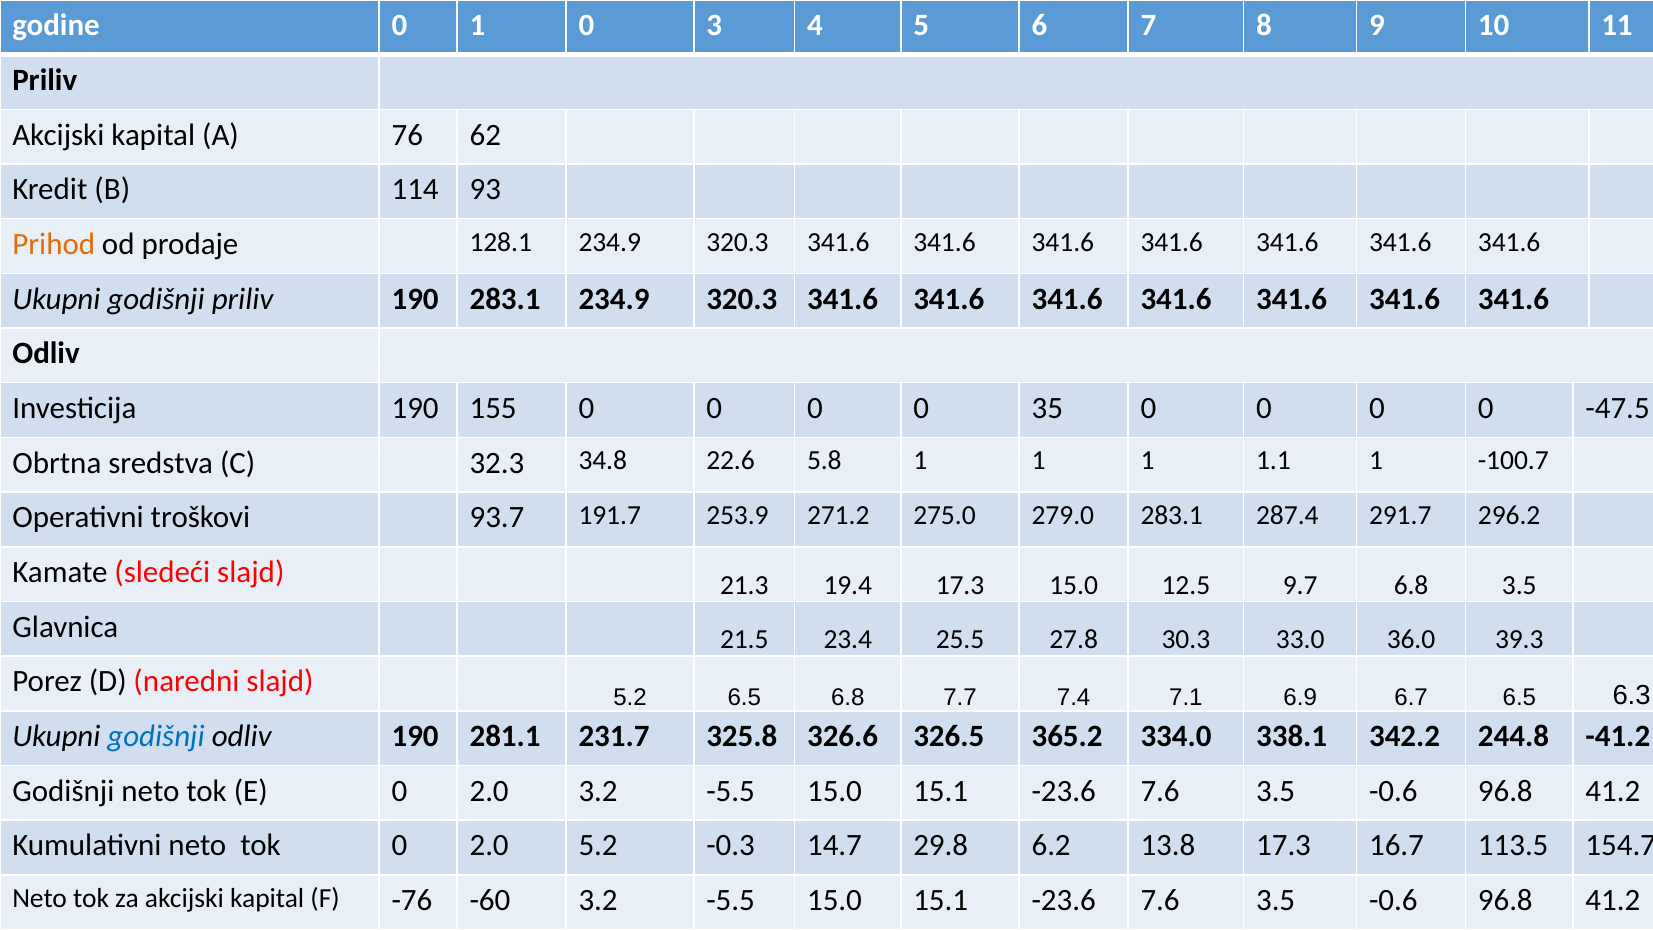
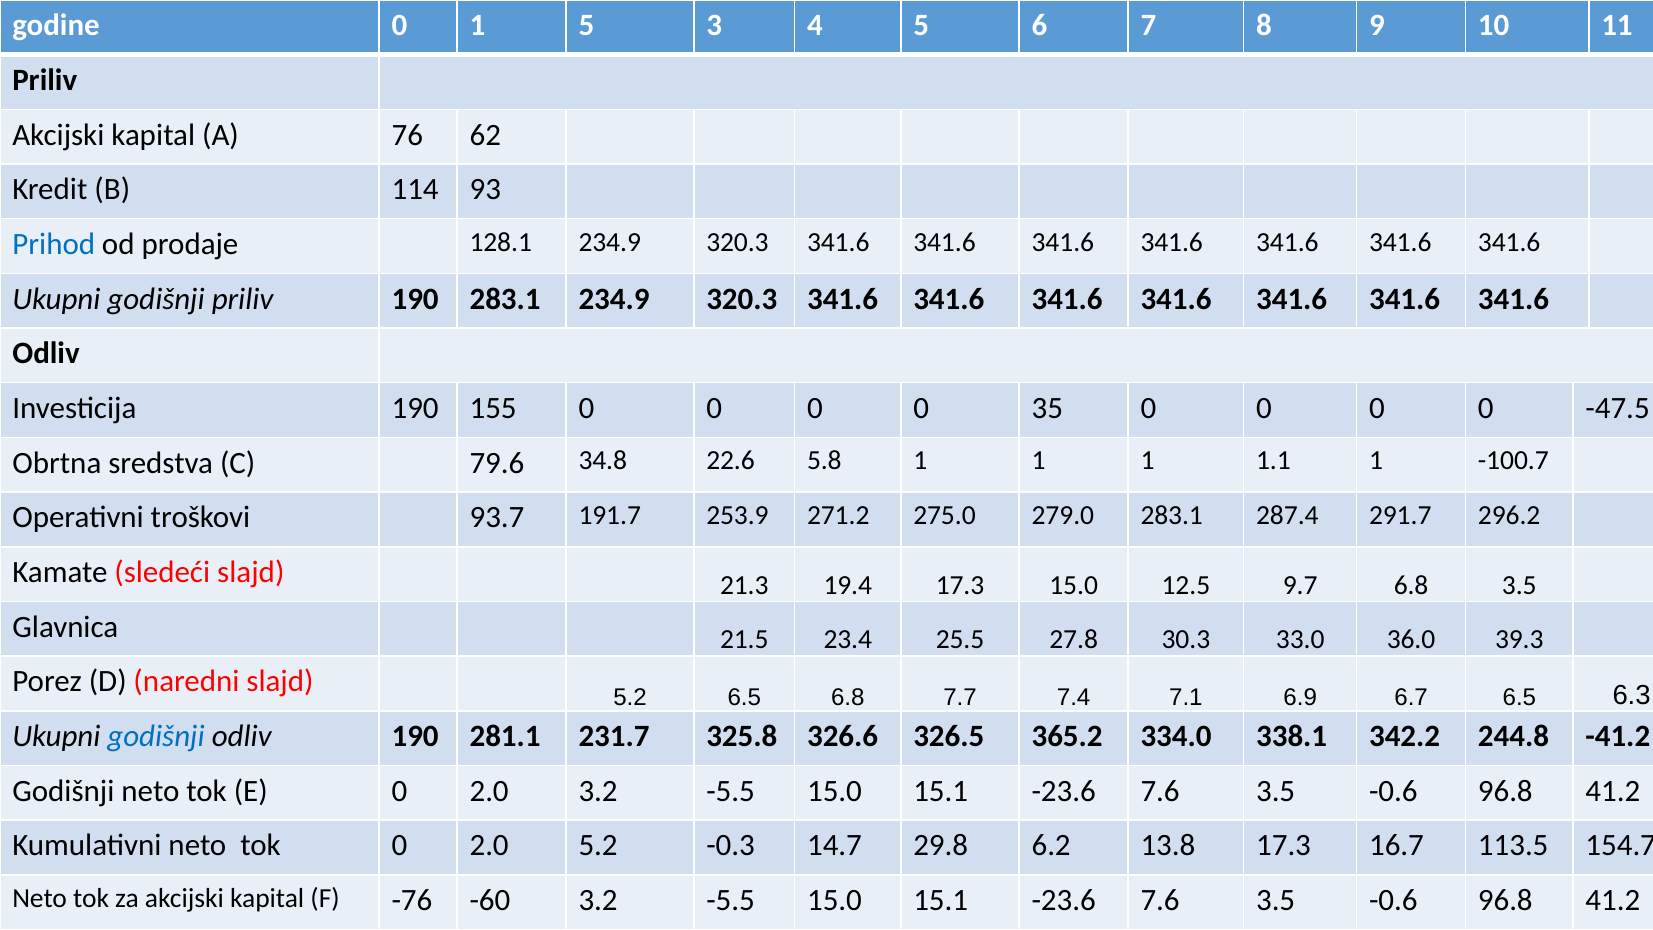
1 0: 0 -> 5 (586, 26)
Prihod colour: orange -> blue (54, 244)
32.3: 32.3 -> 79.6 (497, 463)
